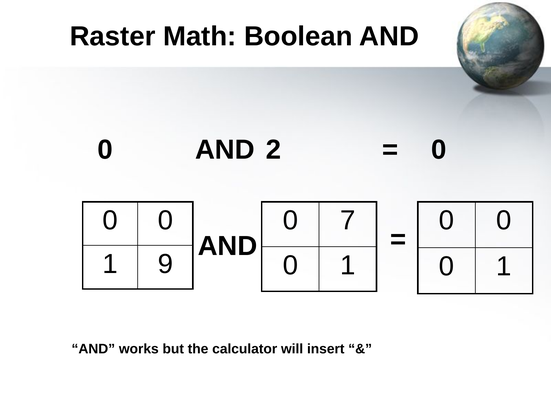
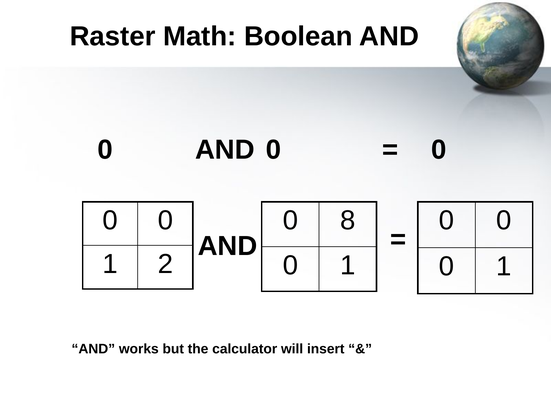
2: 2 -> 0 (273, 150)
7: 7 -> 8 (348, 221)
9: 9 -> 2 (165, 264)
